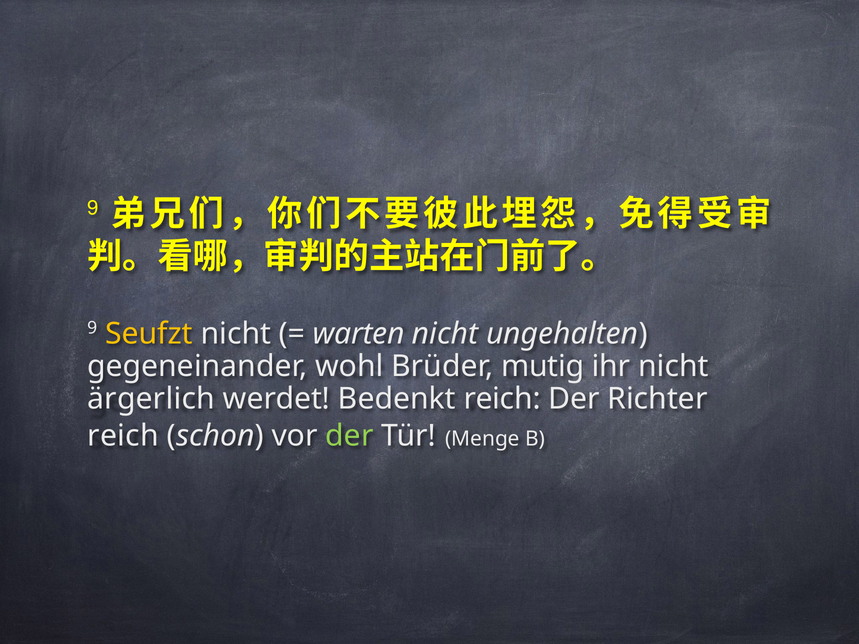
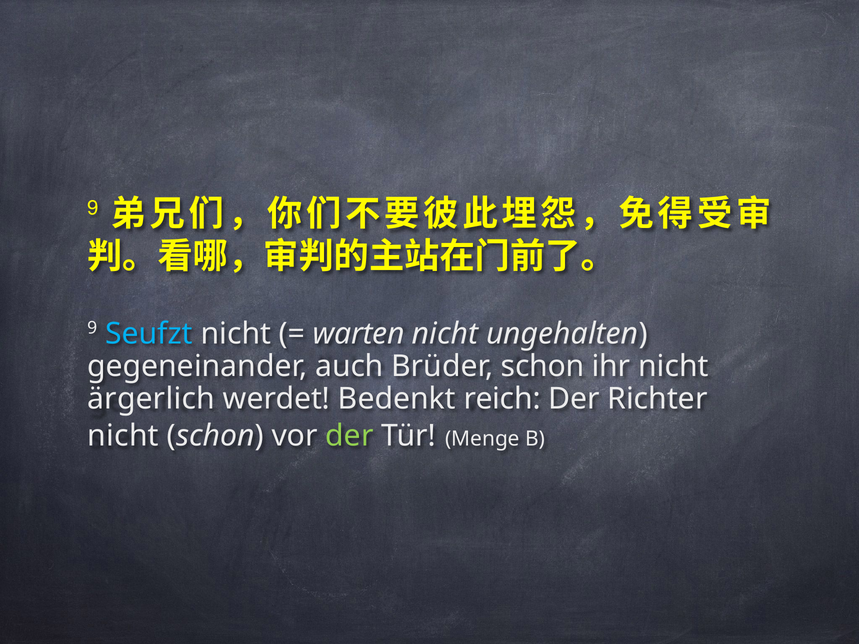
Seufzt colour: yellow -> light blue (149, 334)
wohl: wohl -> auch (349, 366)
Brüder mutig: mutig -> schon (543, 366)
reich: reich -> nicht (123, 436)
